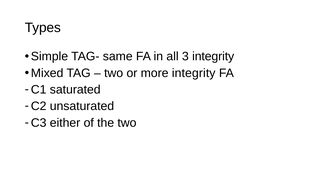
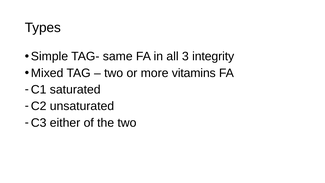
more integrity: integrity -> vitamins (194, 73)
